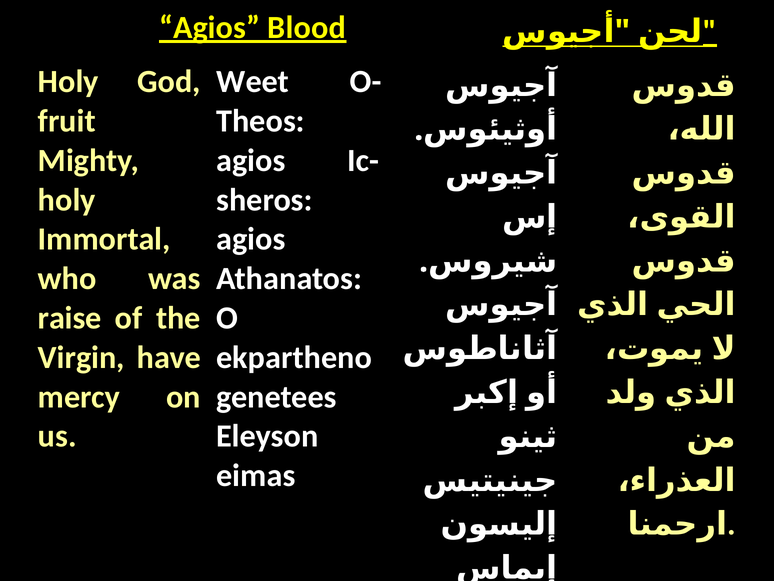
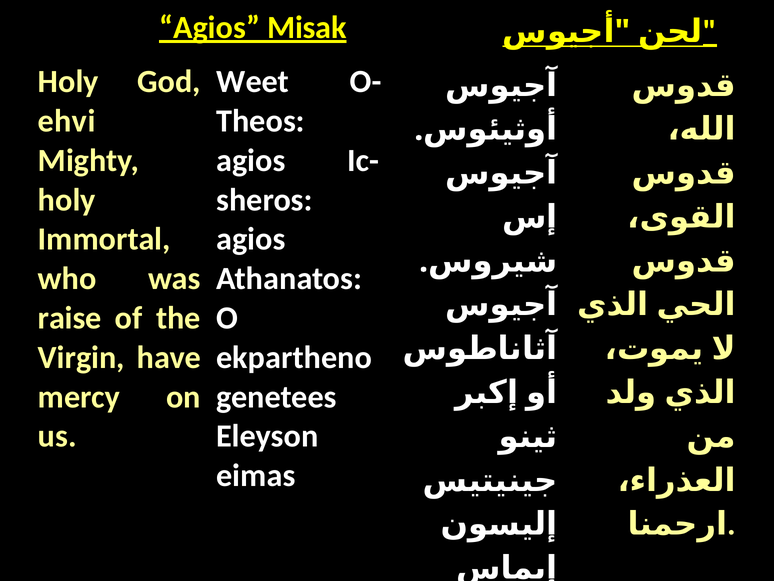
Blood: Blood -> Misak (307, 28)
fruit: fruit -> ehvi (67, 121)
